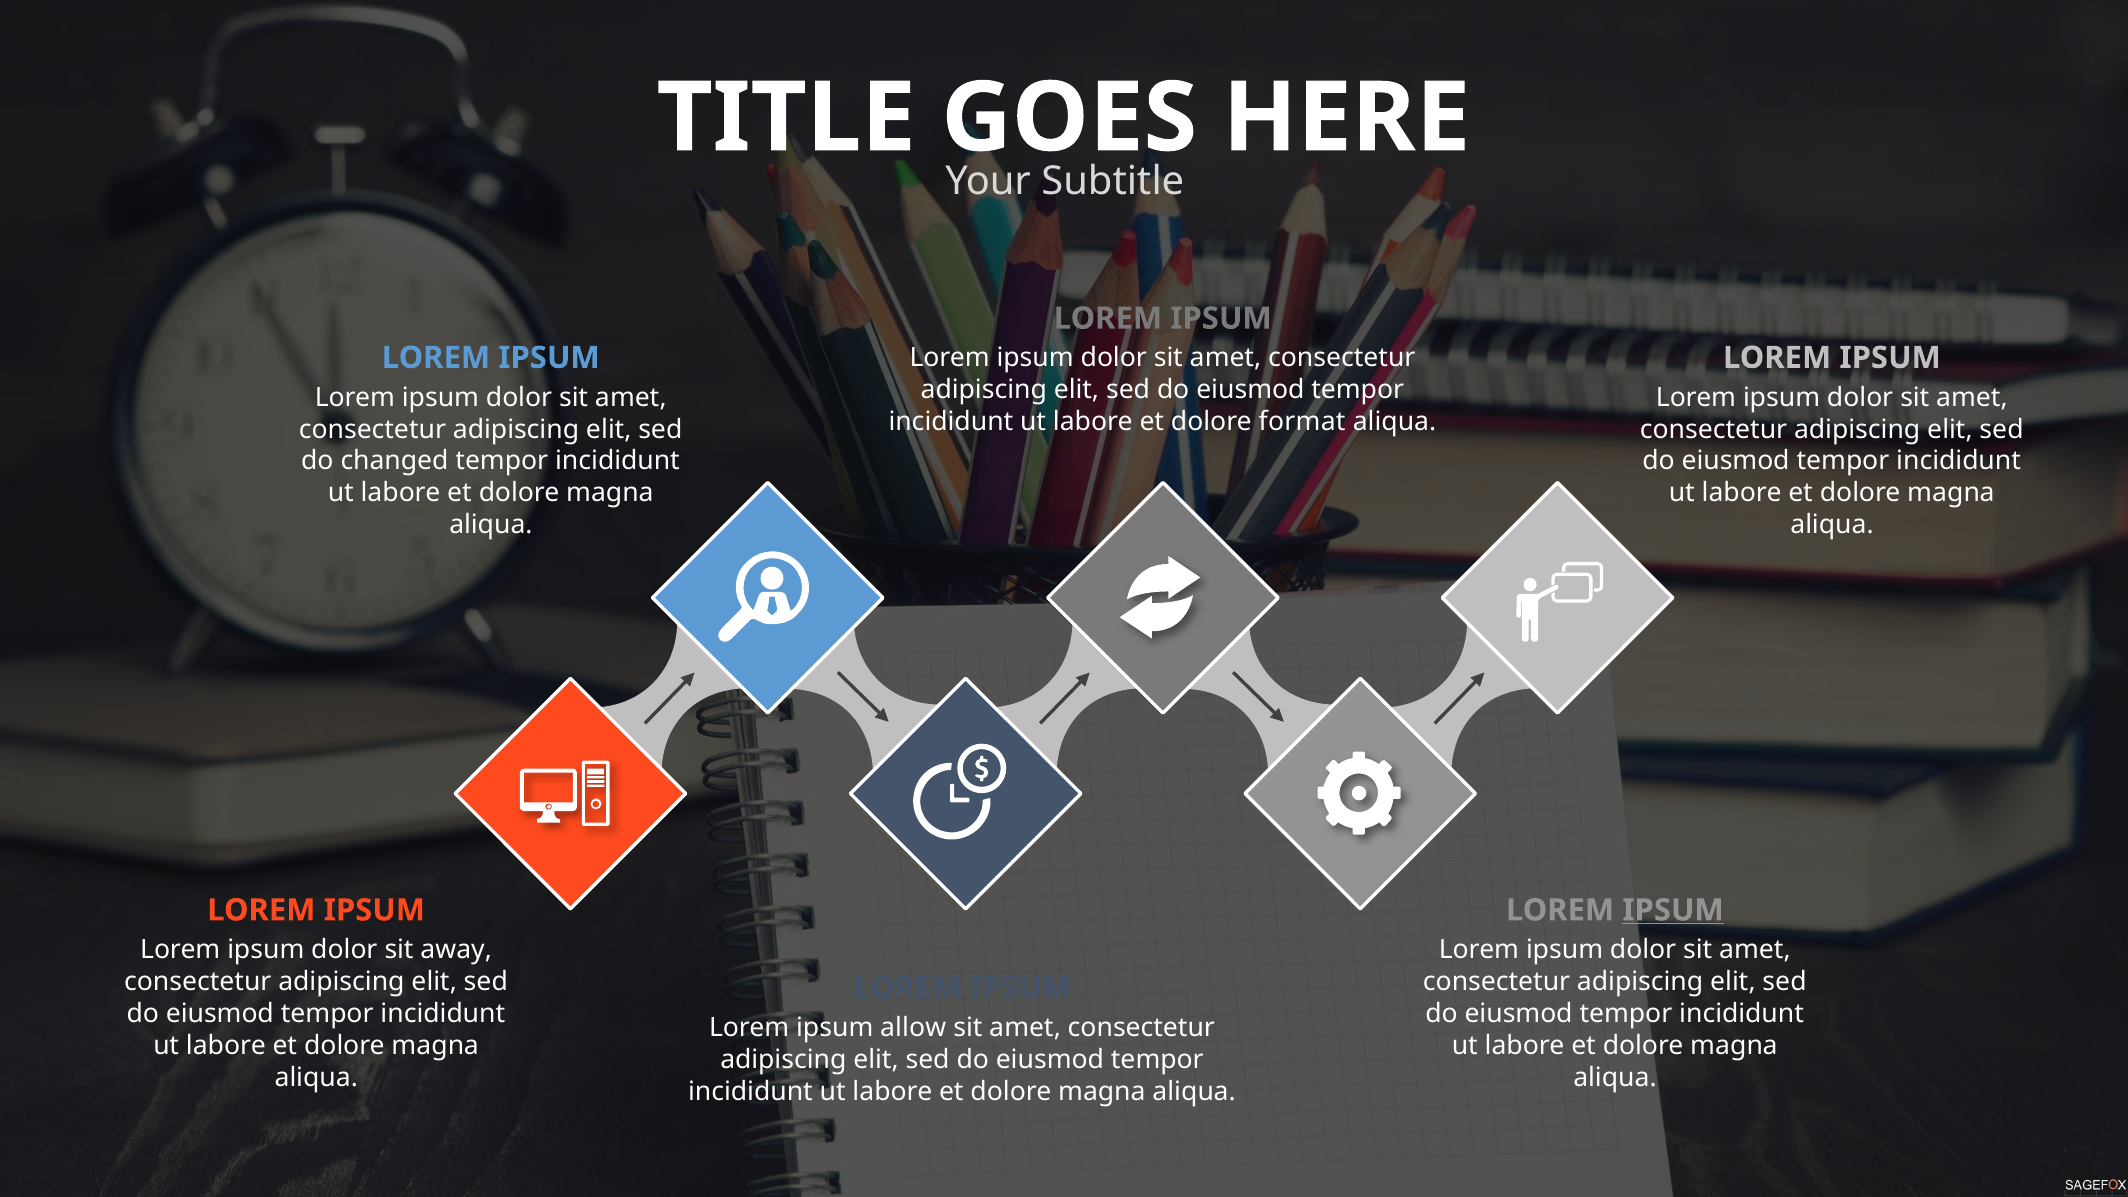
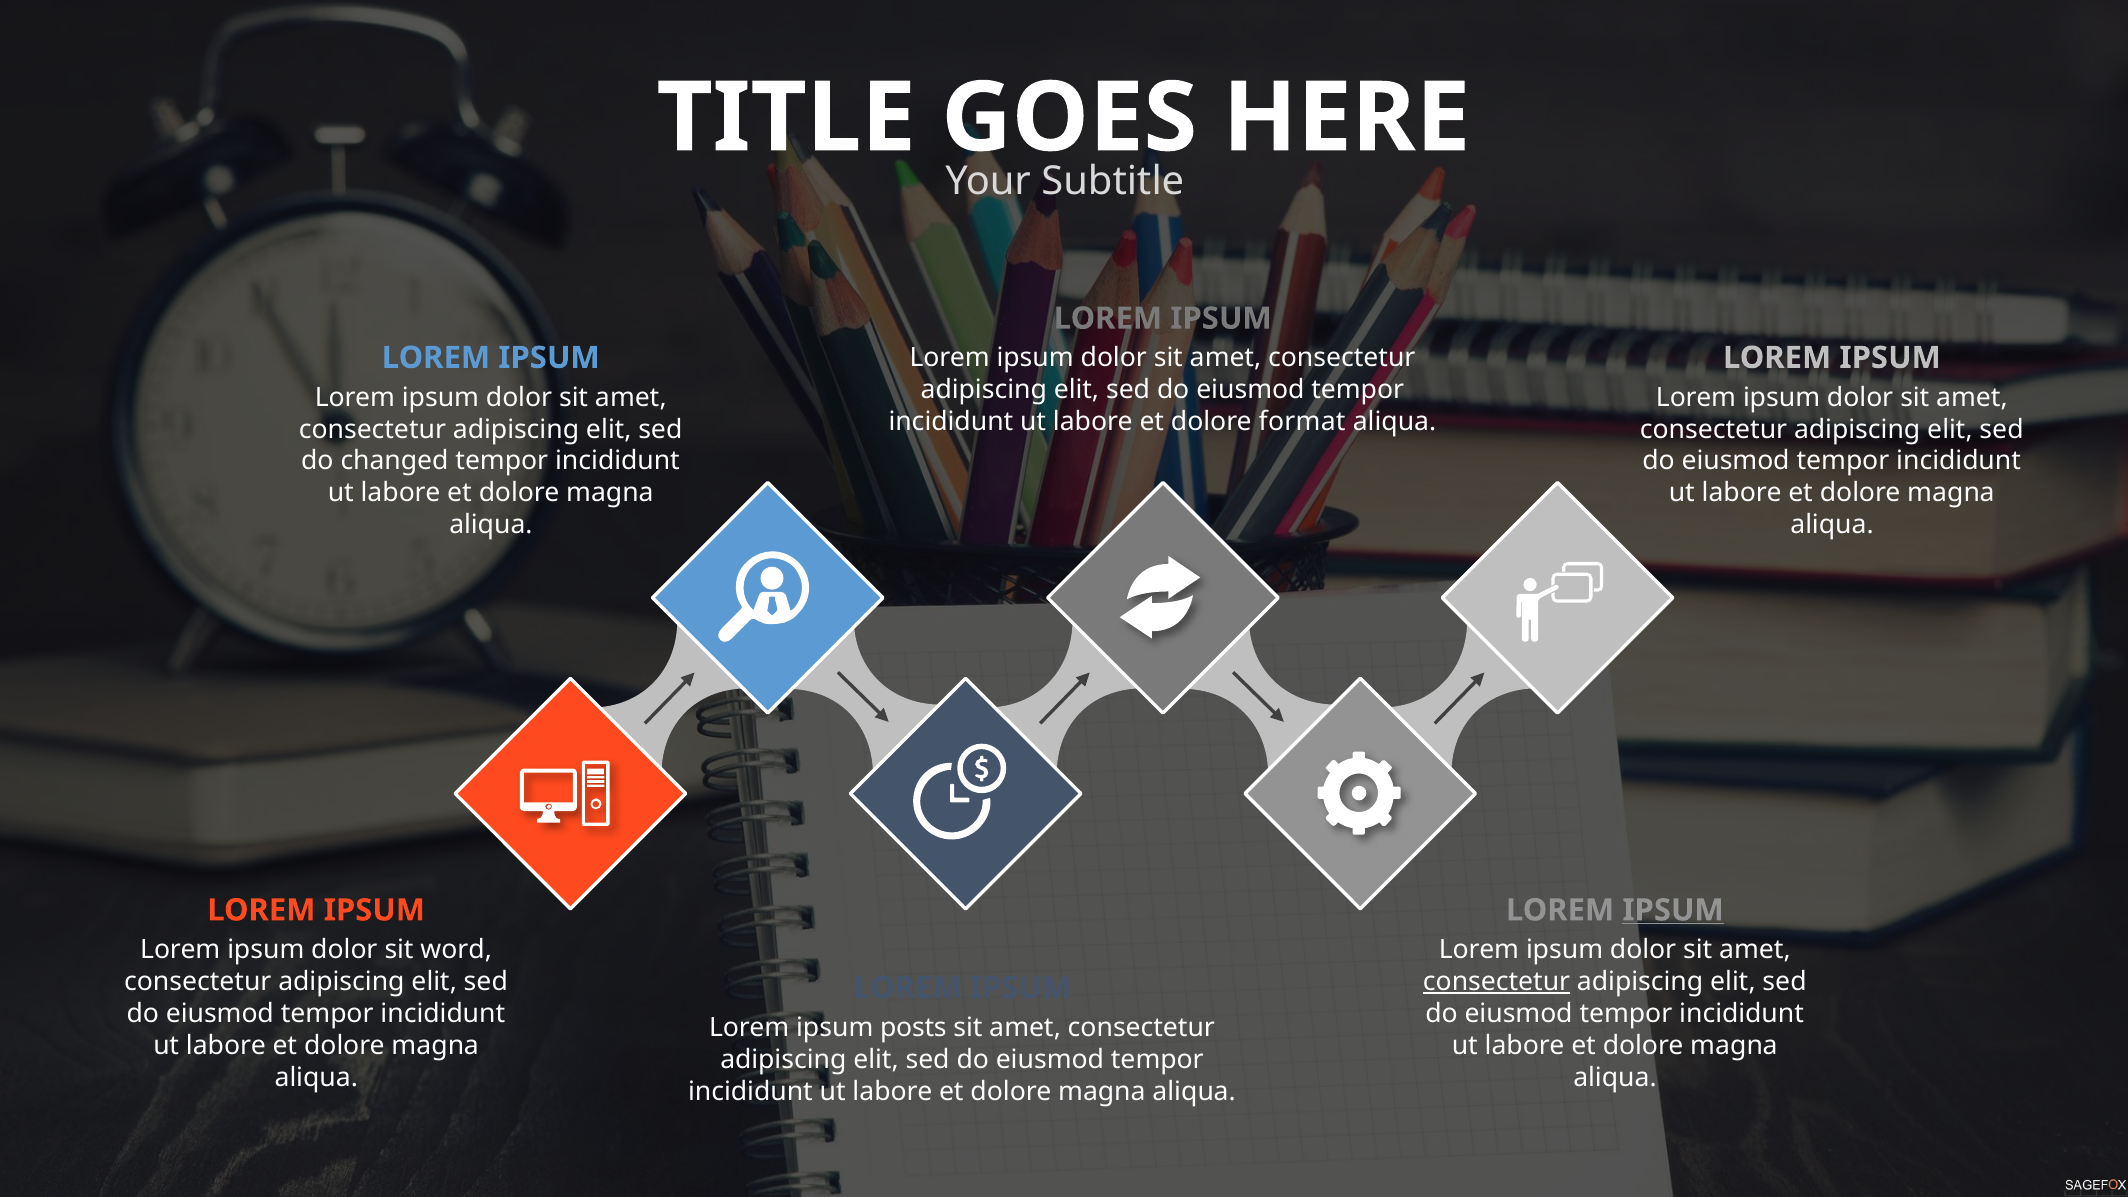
away: away -> word (456, 950)
consectetur underline: none -> present (1497, 982)
allow: allow -> posts (913, 1028)
